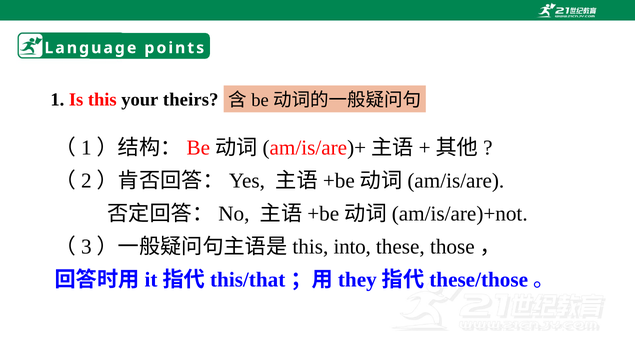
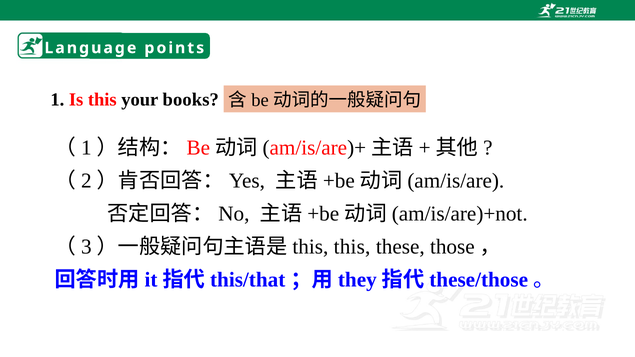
theirs: theirs -> books (191, 99)
this into: into -> this (352, 247)
